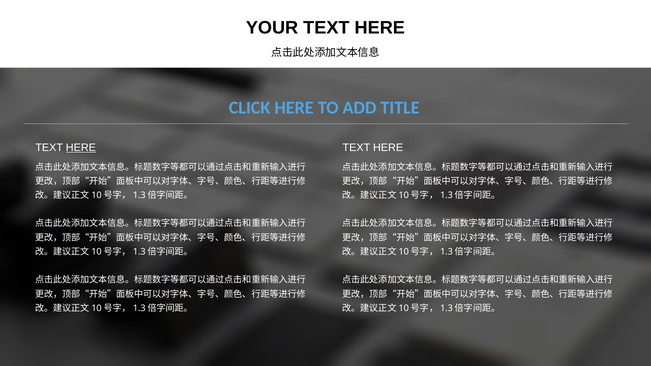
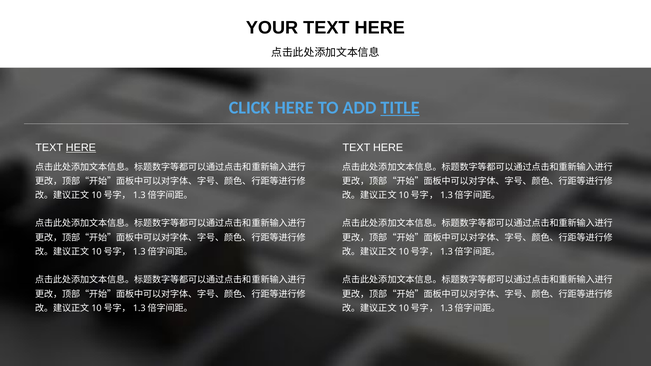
TITLE underline: none -> present (400, 108)
